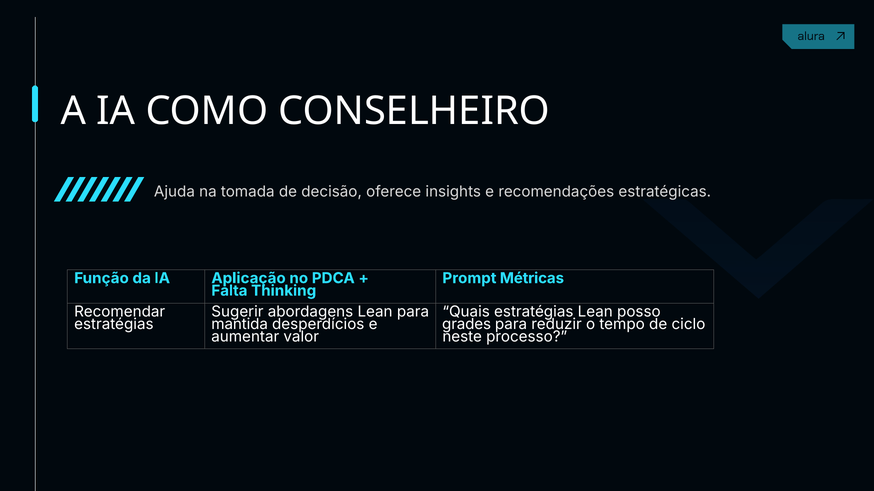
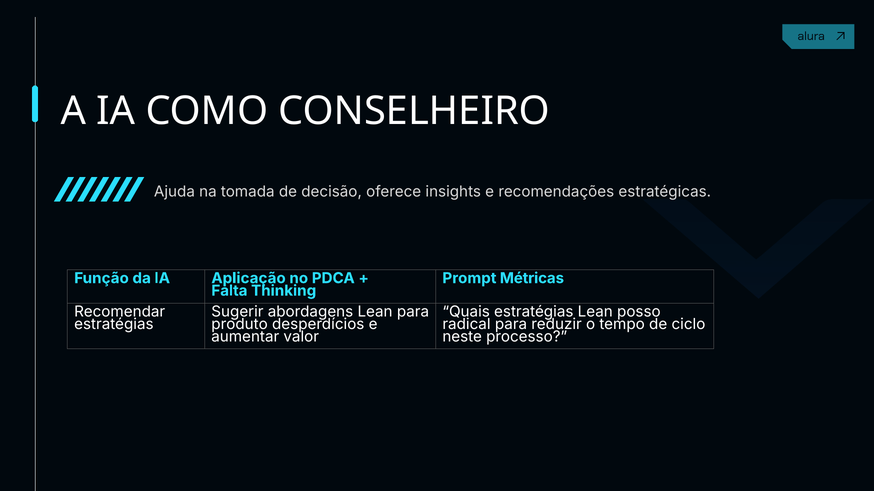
mantida: mantida -> produto (240, 325)
grades: grades -> radical (466, 325)
